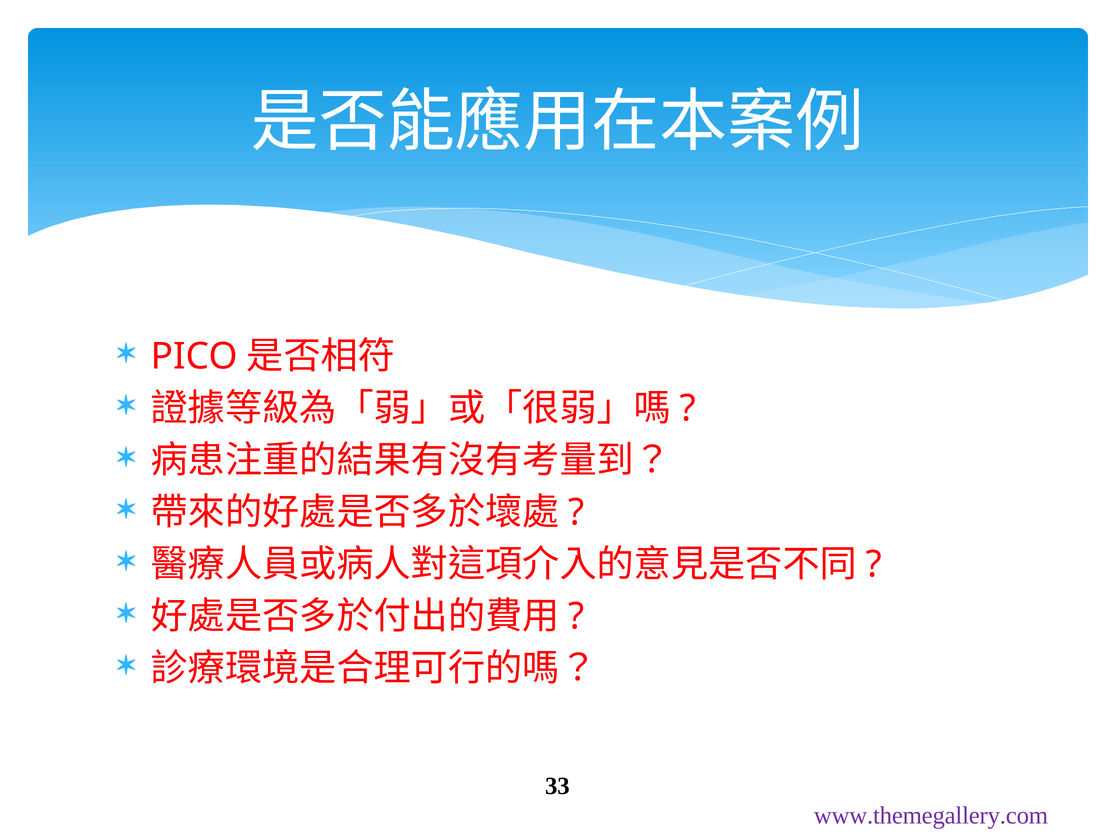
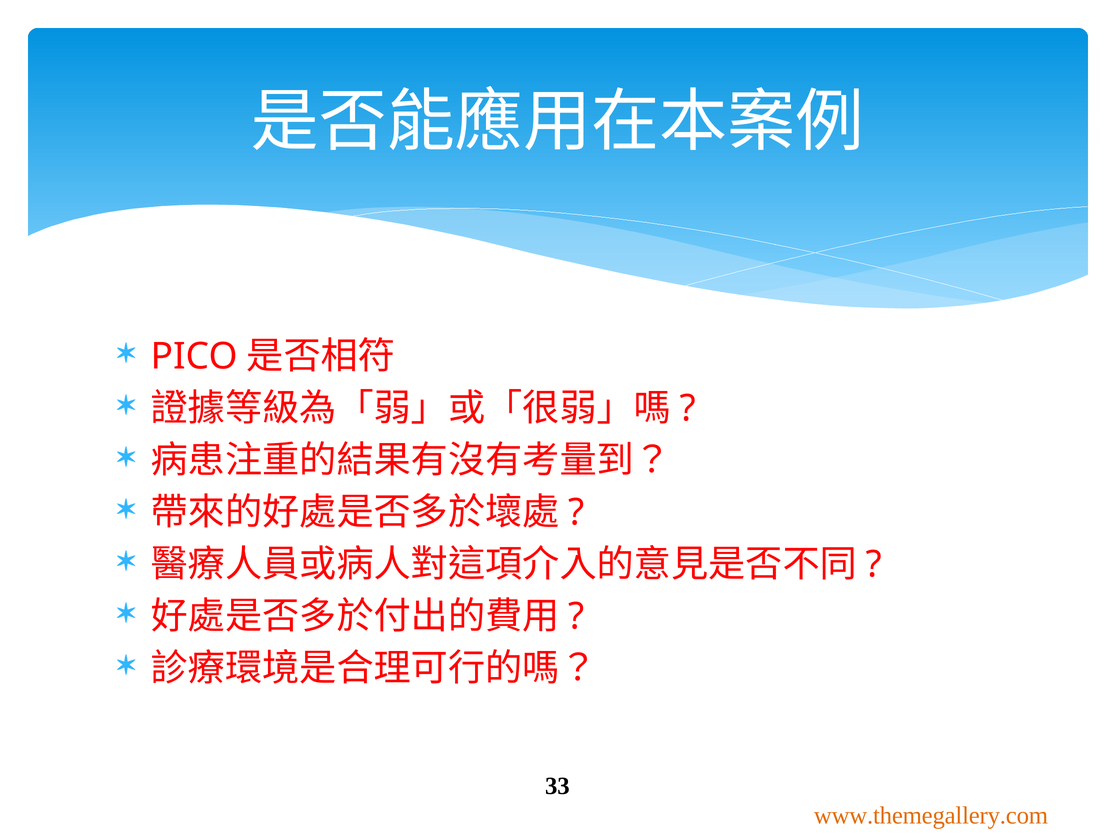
www.themegallery.com colour: purple -> orange (931, 816)
